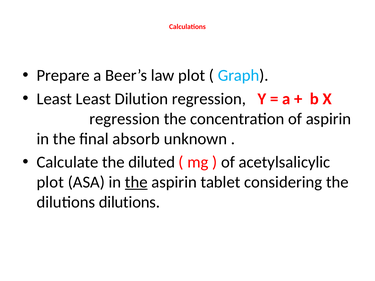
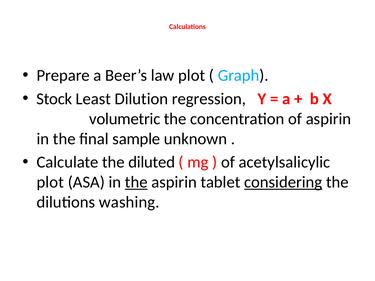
Least: Least -> Stock (54, 99)
regression: regression -> volumetric (125, 119)
absorb: absorb -> sample (136, 139)
considering underline: none -> present (283, 182)
dilutions dilutions: dilutions -> washing (129, 202)
